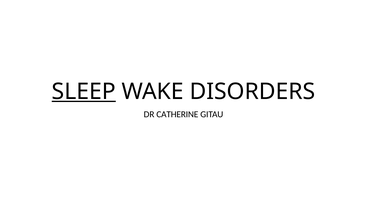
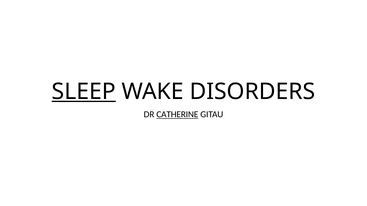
CATHERINE underline: none -> present (177, 115)
